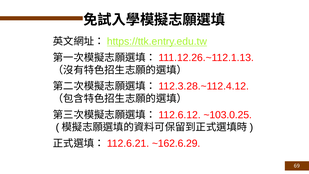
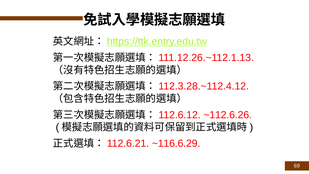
~103.0.25: ~103.0.25 -> ~112.6.26 (228, 115)
~162.6.29: ~162.6.29 -> ~116.6.29 (176, 143)
